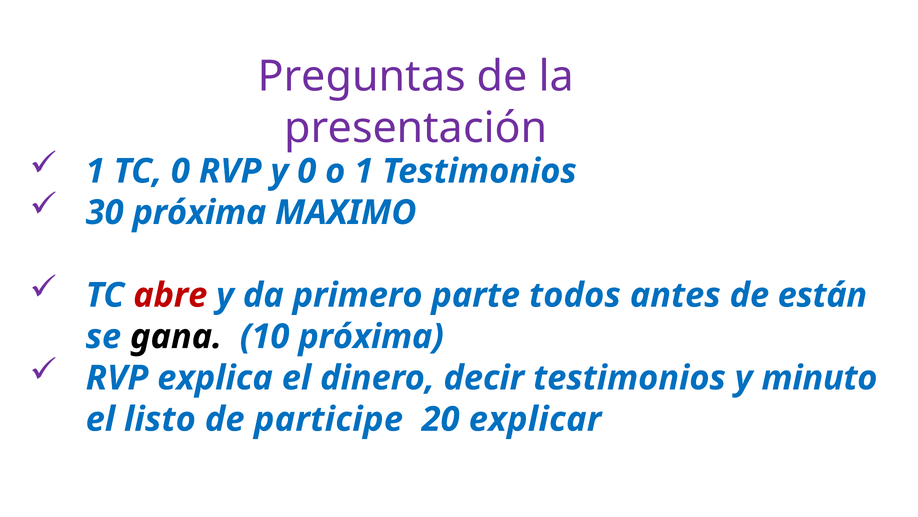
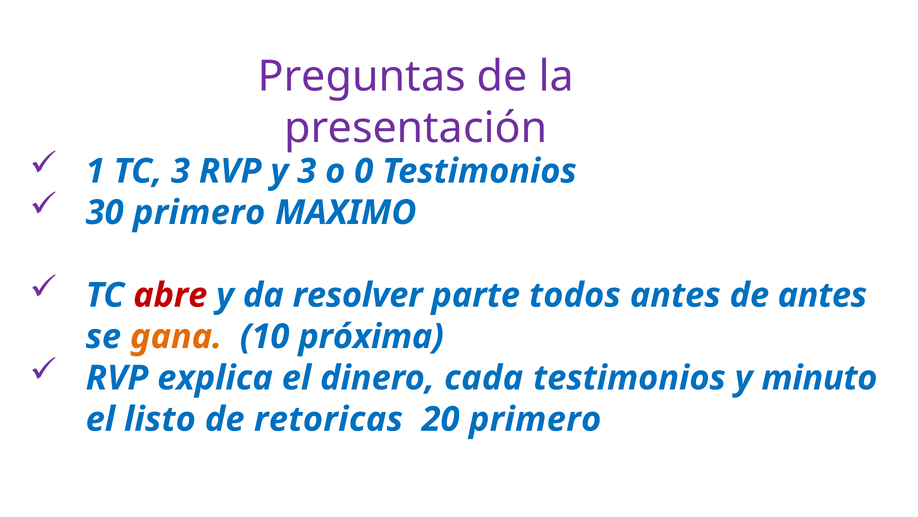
TC 0: 0 -> 3 (180, 171)
y 0: 0 -> 3 (307, 171)
o 1: 1 -> 0 (364, 171)
30 próxima: próxima -> primero (199, 212)
primero: primero -> resolver (358, 295)
de están: están -> antes (822, 295)
gana colour: black -> orange (176, 336)
decir: decir -> cada (484, 378)
participe: participe -> retoricas (328, 419)
20 explicar: explicar -> primero (535, 419)
